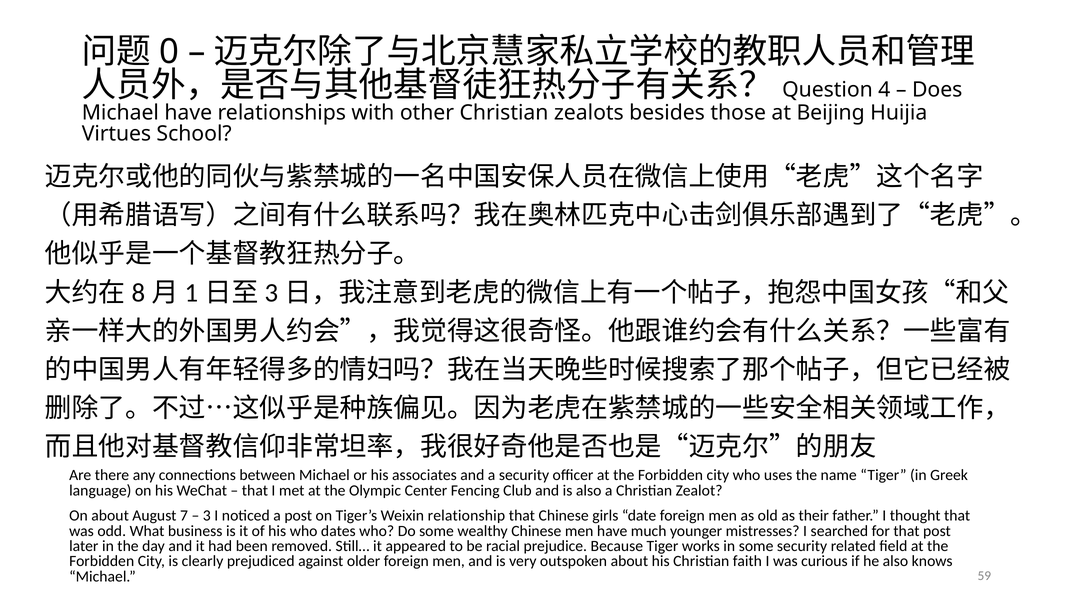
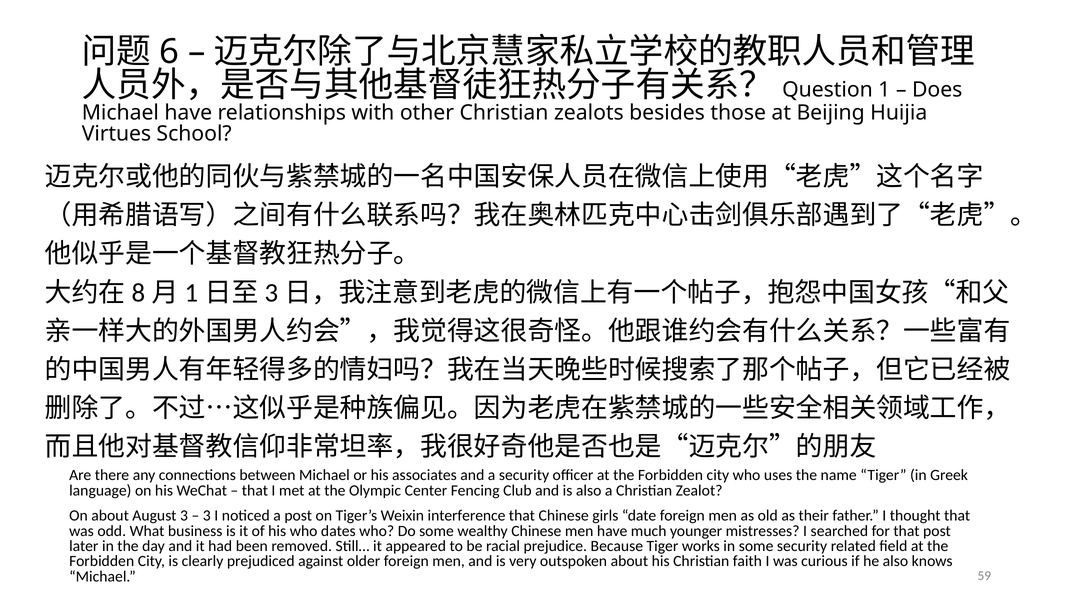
0: 0 -> 6 (169, 52)
4: 4 -> 1 (884, 90)
August 7: 7 -> 3 (184, 516)
relationship: relationship -> interference (467, 516)
